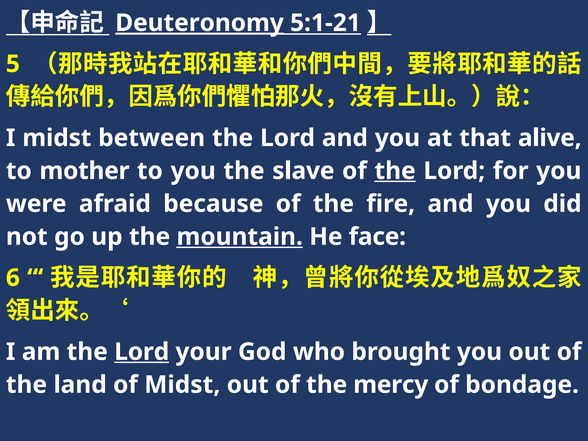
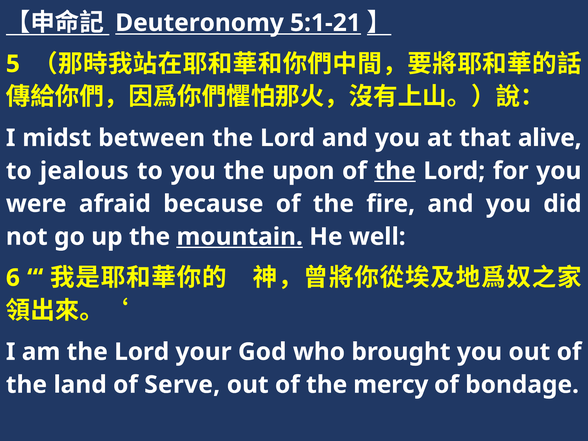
Deuteronomy underline: present -> none (200, 23)
mother: mother -> jealous (84, 171)
slave: slave -> upon (303, 171)
face: face -> well (377, 237)
Lord underline: present -> none (142, 352)
of Midst: Midst -> Serve (182, 385)
